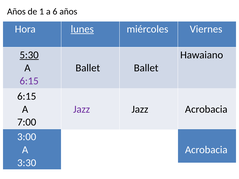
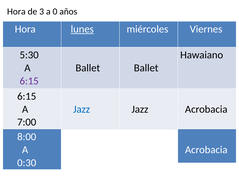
Años: Años -> Hora (16, 11)
1: 1 -> 3 (42, 11)
6: 6 -> 0 (55, 11)
5:30 underline: present -> none (29, 55)
Jazz colour: purple -> blue (82, 109)
3:00: 3:00 -> 8:00 (27, 137)
3:30: 3:30 -> 0:30 (27, 163)
